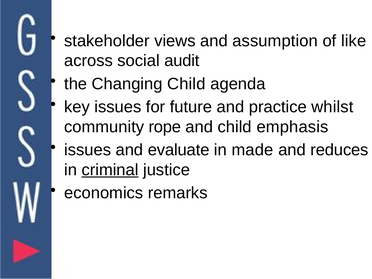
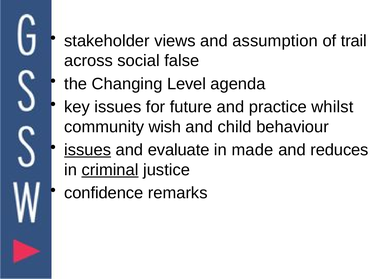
like: like -> trail (354, 41)
audit: audit -> false (182, 61)
Changing Child: Child -> Level (187, 84)
rope: rope -> wish (165, 127)
emphasis: emphasis -> behaviour (293, 127)
issues underline: none -> present (88, 150)
economics: economics -> confidence (104, 193)
